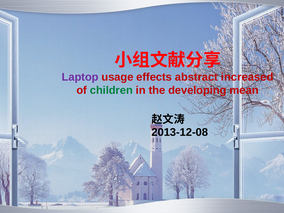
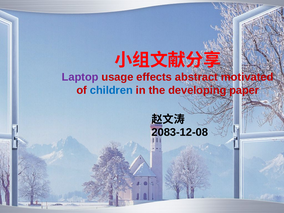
increased: increased -> motivated (247, 77)
children colour: green -> blue (111, 90)
mean: mean -> paper (244, 90)
2013-12-08: 2013-12-08 -> 2083-12-08 (180, 132)
